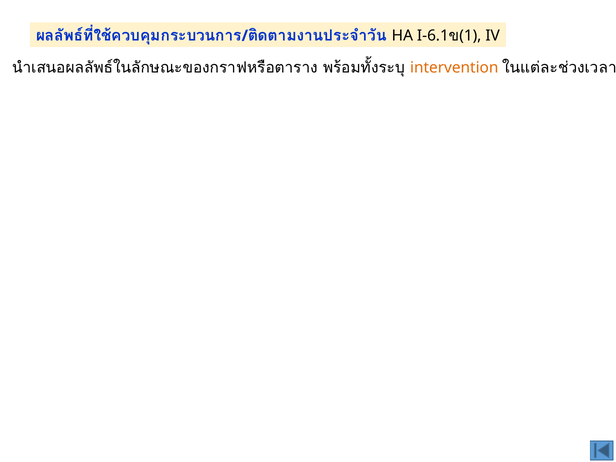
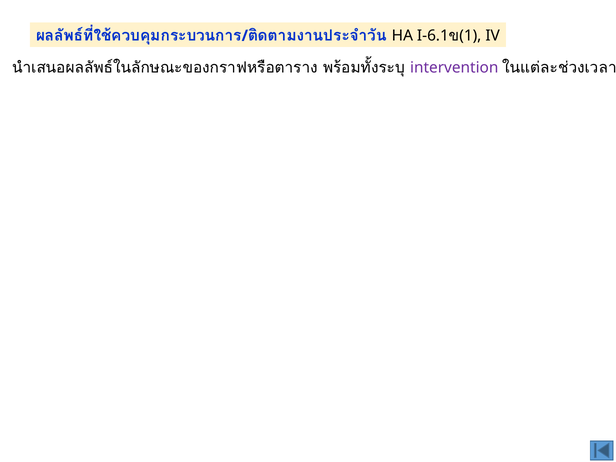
intervention colour: orange -> purple (454, 68)
